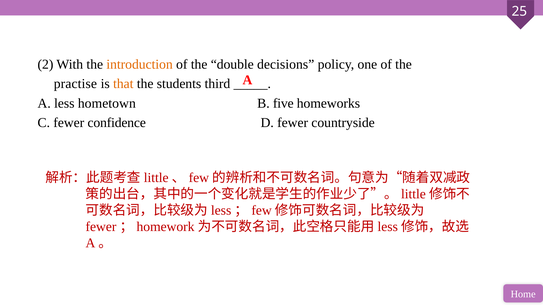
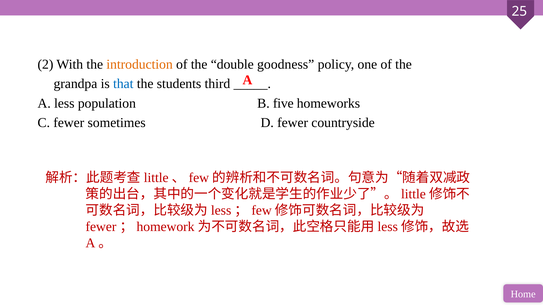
decisions: decisions -> goodness (286, 64)
practise: practise -> grandpa (75, 84)
that colour: orange -> blue (123, 84)
hometown: hometown -> population (107, 103)
confidence: confidence -> sometimes (117, 123)
